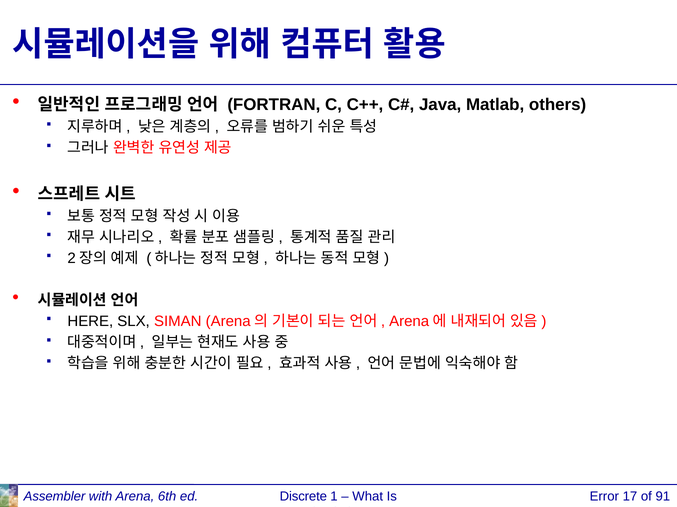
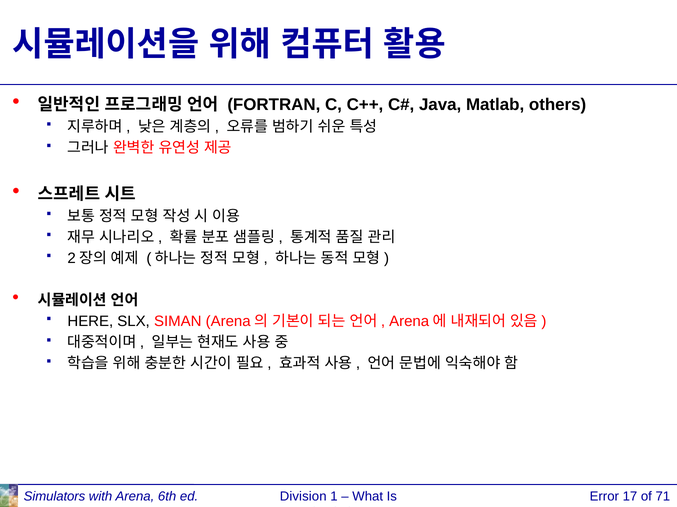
Assembler: Assembler -> Simulators (54, 497)
Discrete: Discrete -> Division (303, 497)
91: 91 -> 71 (663, 497)
